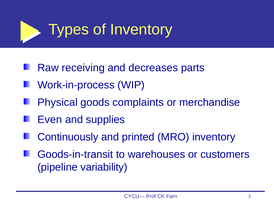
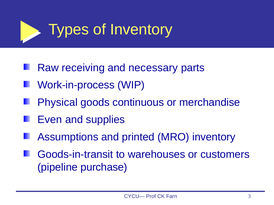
decreases: decreases -> necessary (153, 68)
complaints: complaints -> continuous (138, 103)
Continuously: Continuously -> Assumptions (68, 137)
variability: variability -> purchase (104, 168)
